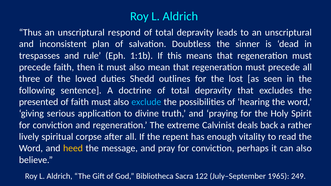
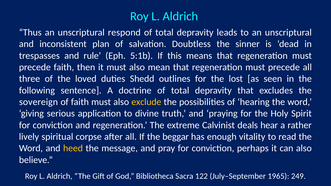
1:1b: 1:1b -> 5:1b (142, 56)
presented: presented -> sovereign (39, 102)
exclude colour: light blue -> yellow (146, 102)
back: back -> hear (269, 125)
repent: repent -> beggar (176, 137)
